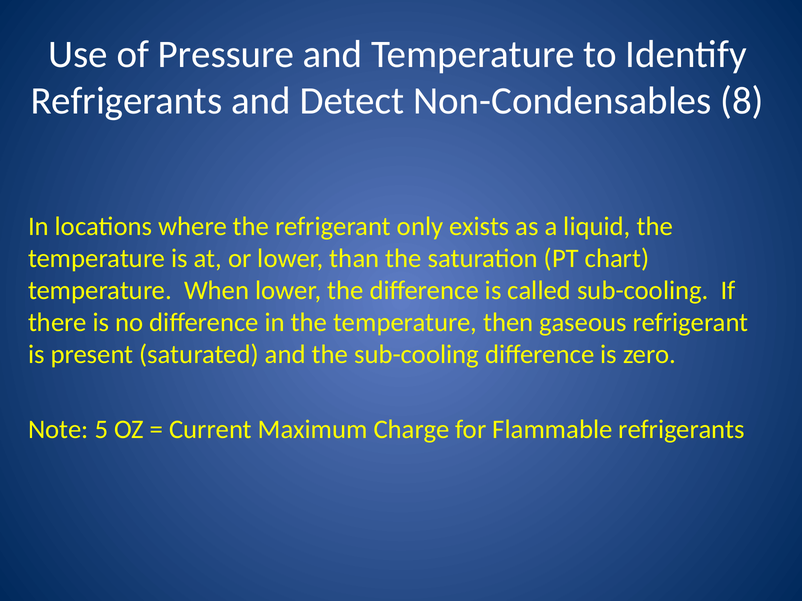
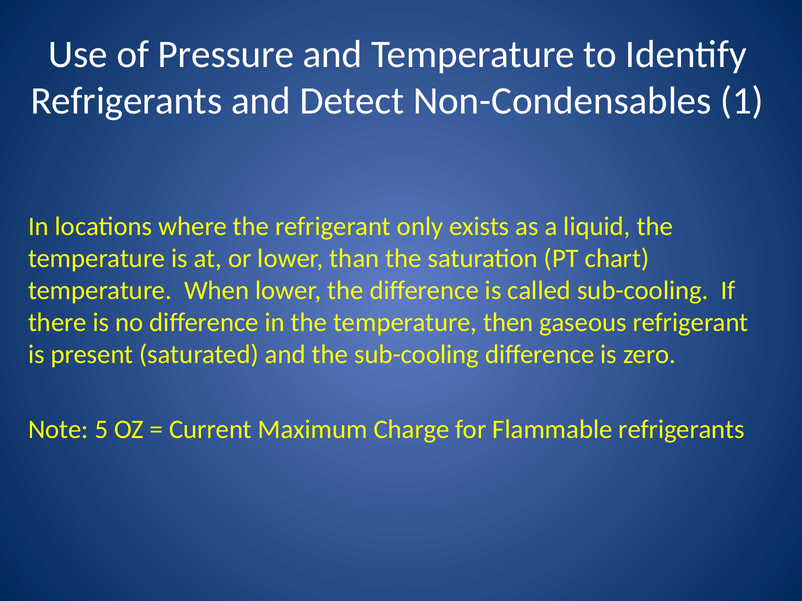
8: 8 -> 1 (742, 101)
